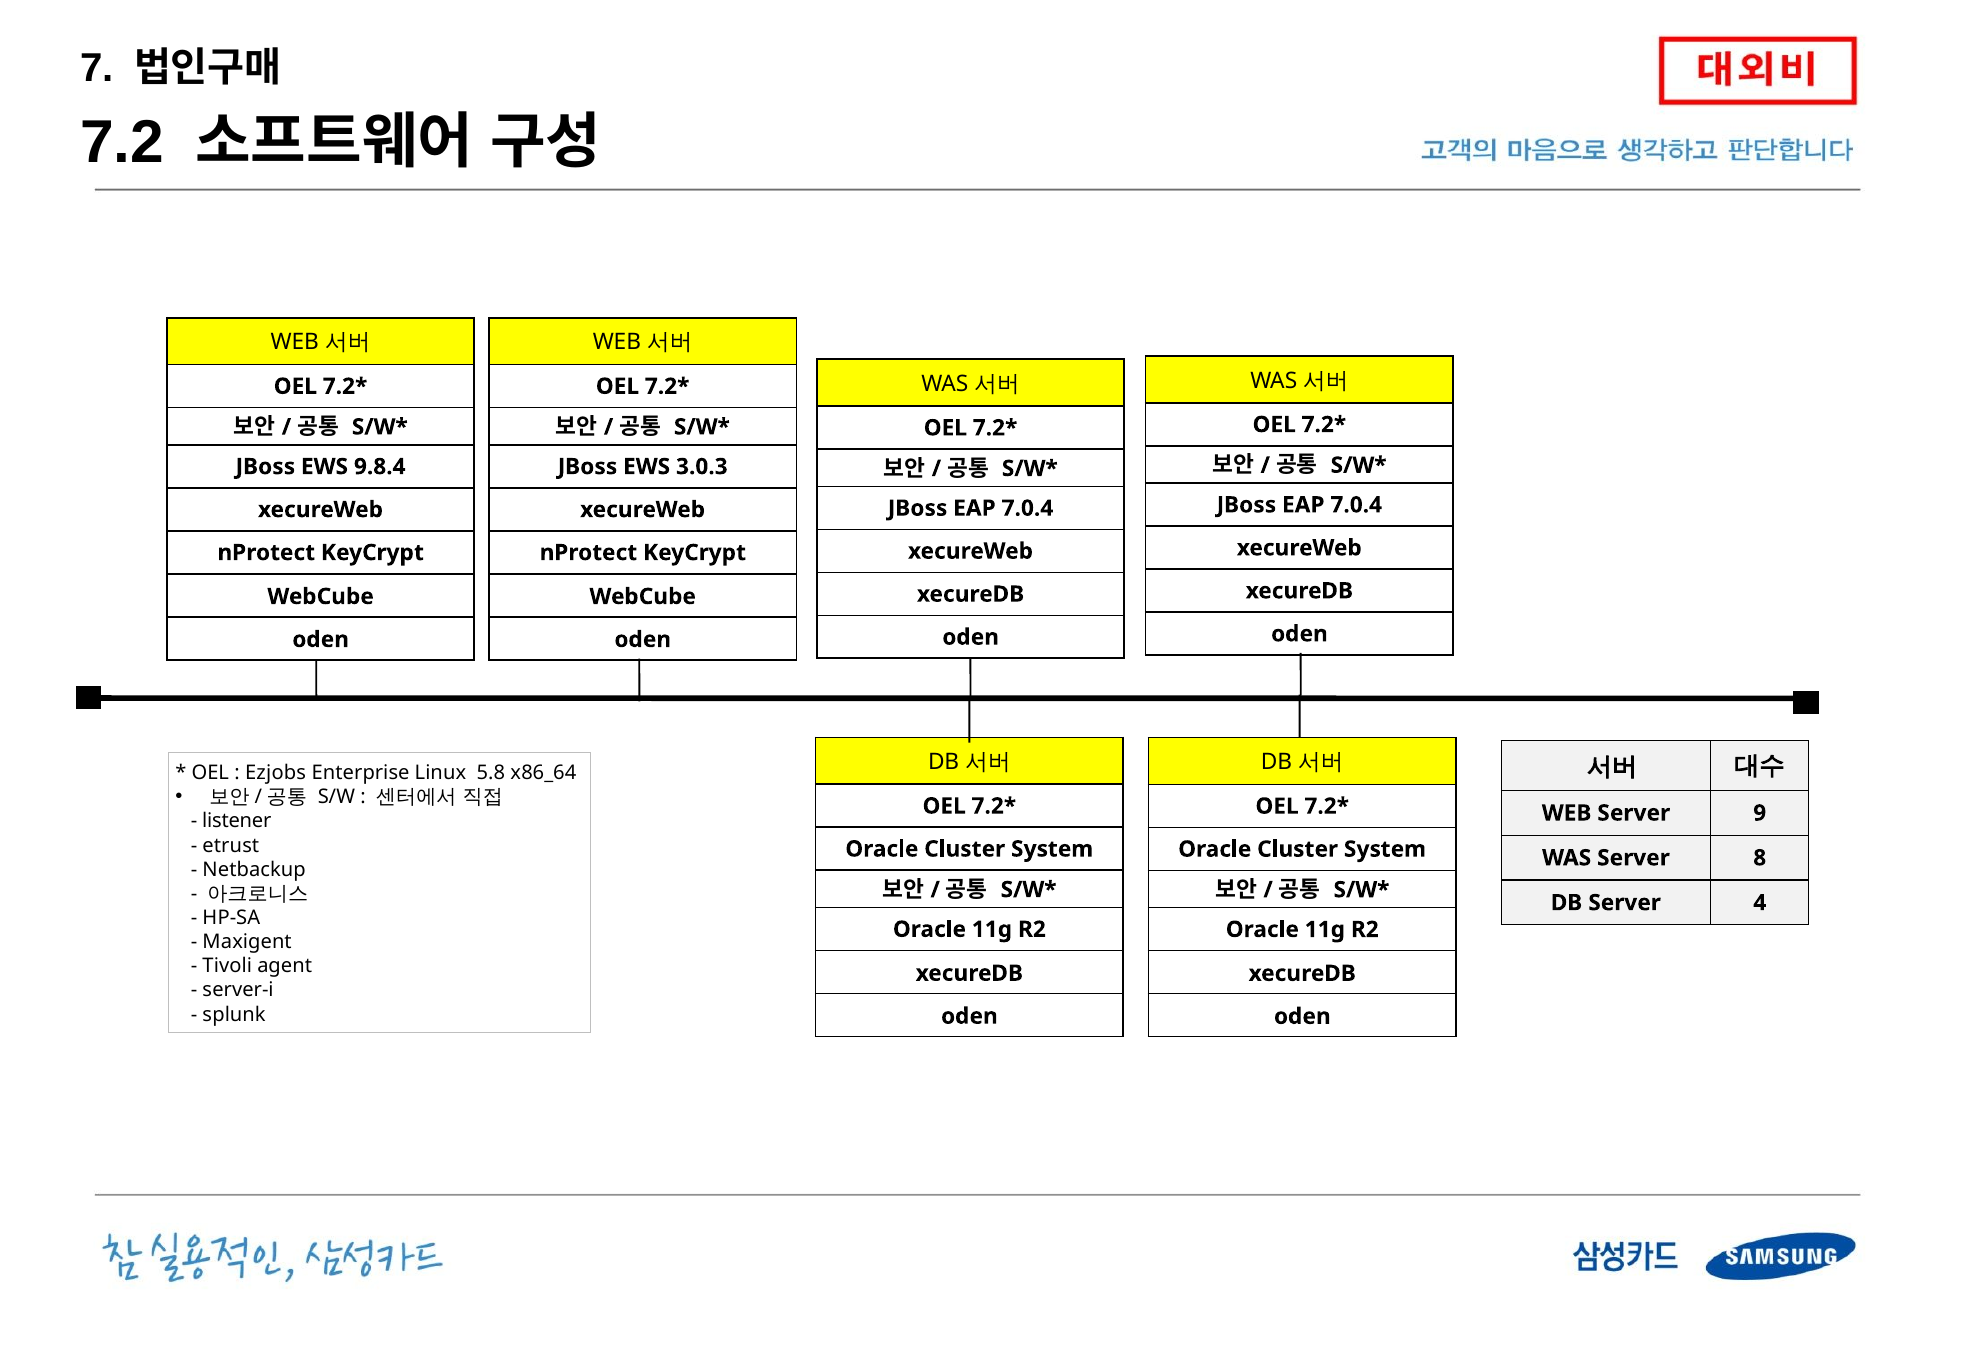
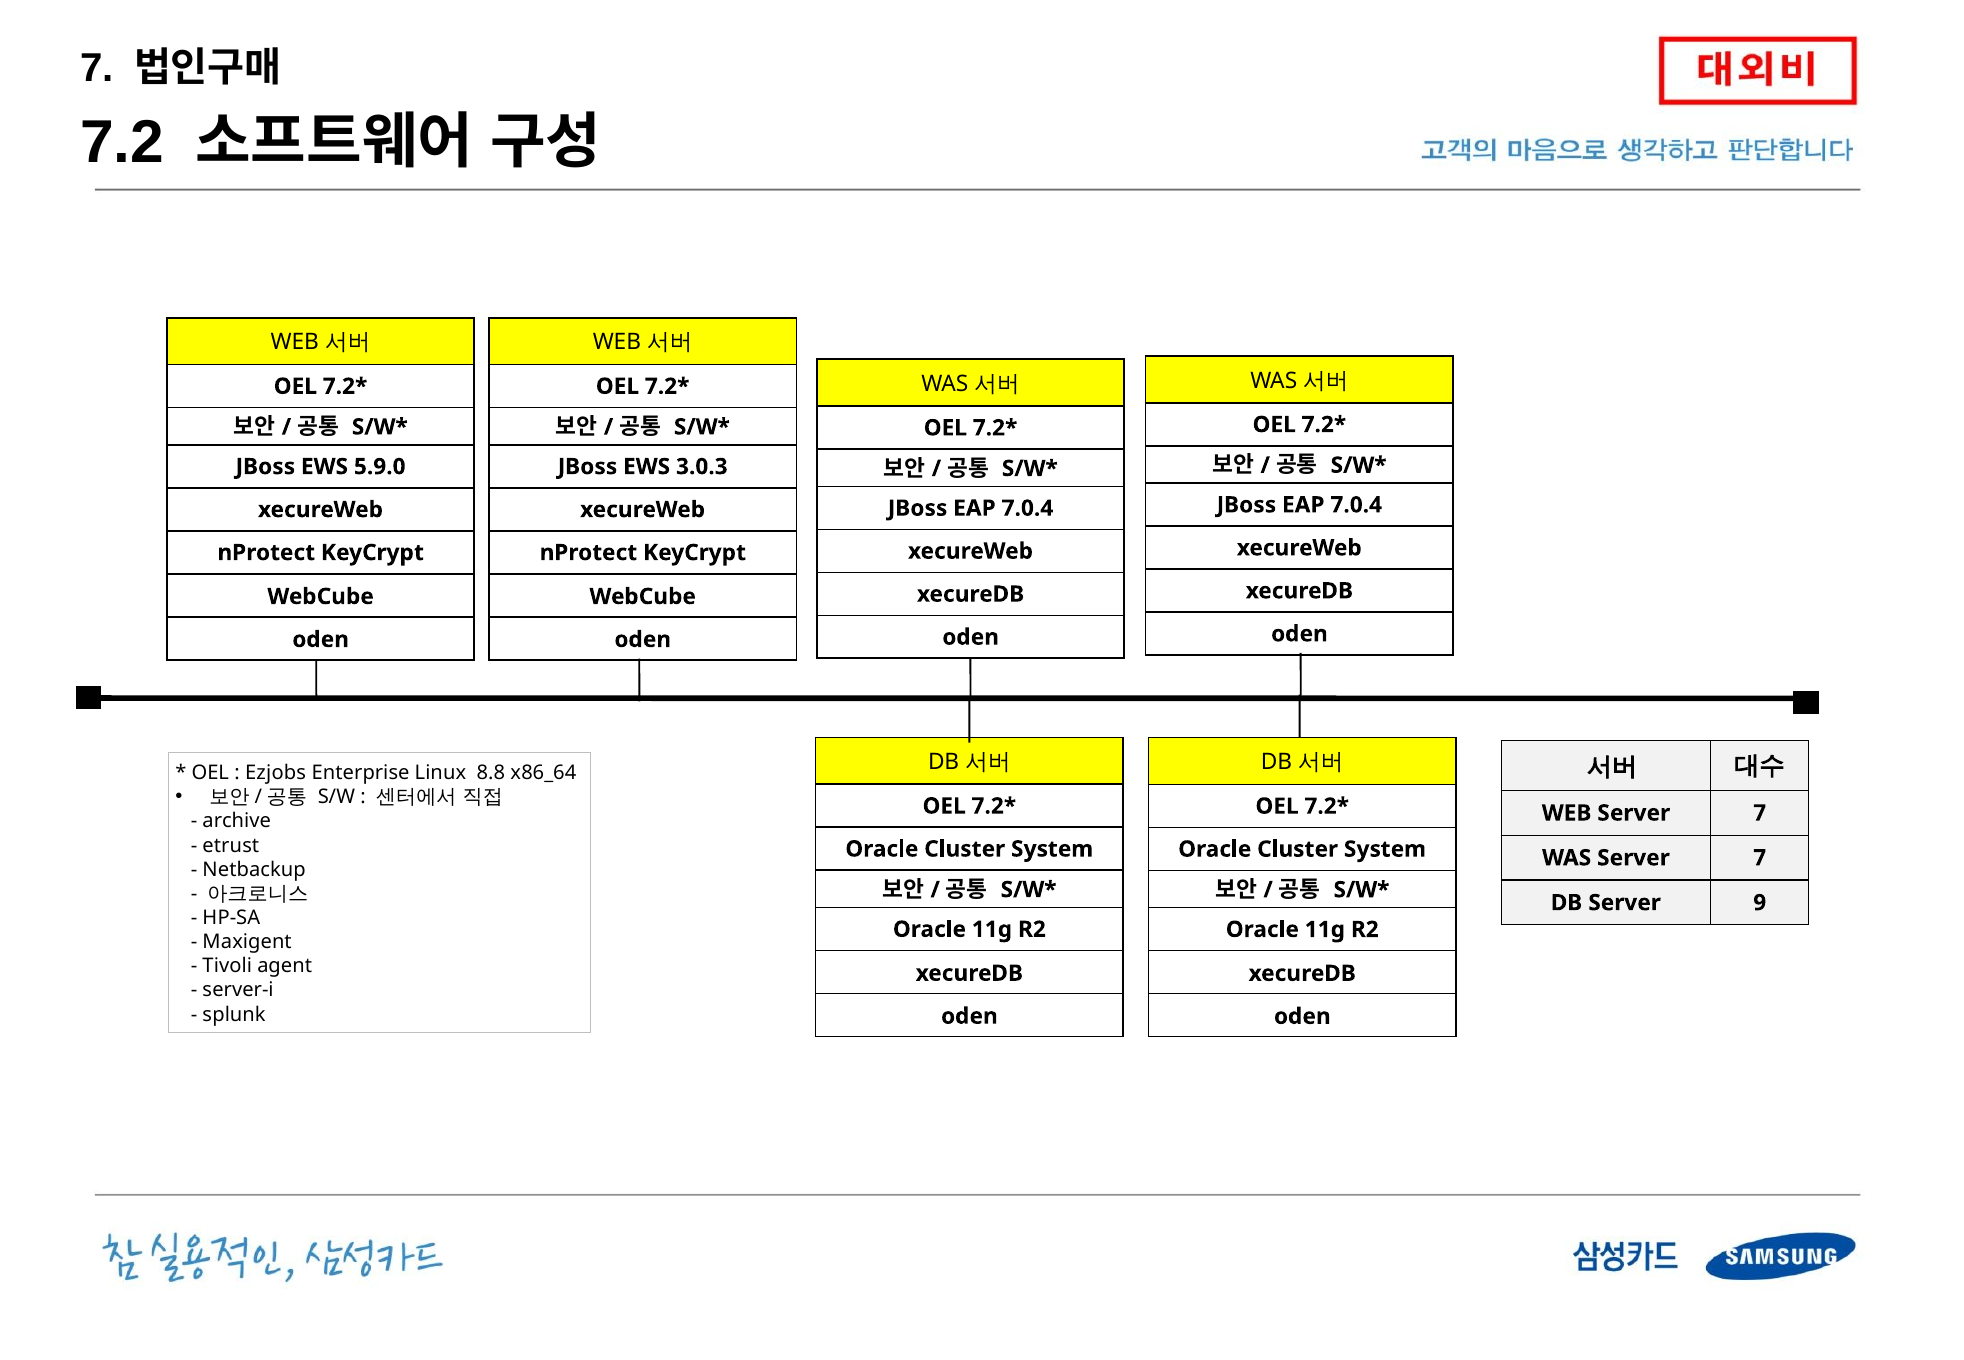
9.8.4: 9.8.4 -> 5.9.0 (380, 467)
5.8: 5.8 -> 8.8 (491, 773)
WEB Server 9: 9 -> 7 (1760, 813)
listener: listener -> archive (237, 821)
WAS Server 8: 8 -> 7 (1760, 858)
4: 4 -> 9 (1760, 903)
